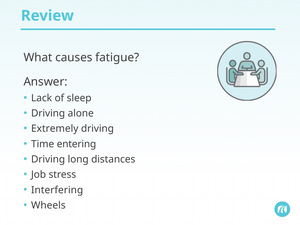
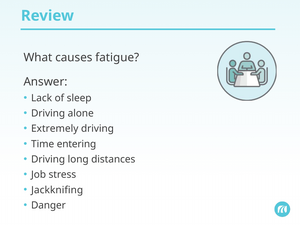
Interfering: Interfering -> Jackknifing (57, 190)
Wheels: Wheels -> Danger (48, 205)
